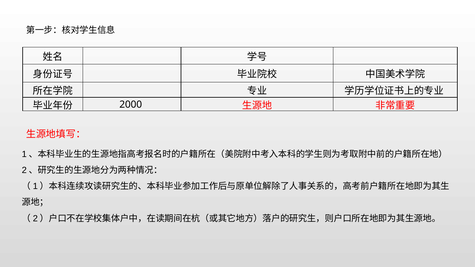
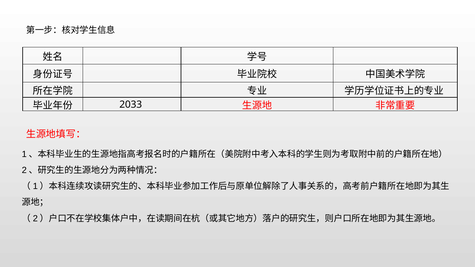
2000: 2000 -> 2033 (131, 105)
